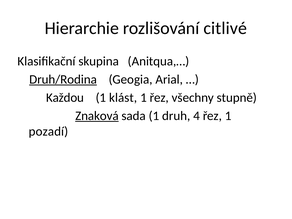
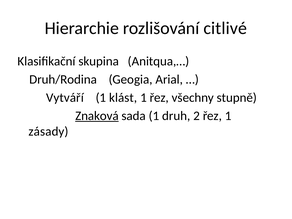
Druh/Rodina underline: present -> none (63, 79)
Každou: Každou -> Vytváří (65, 98)
4: 4 -> 2 (197, 116)
pozadí: pozadí -> zásady (48, 131)
